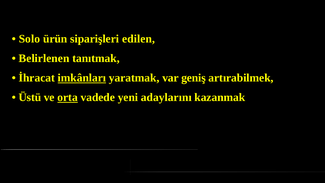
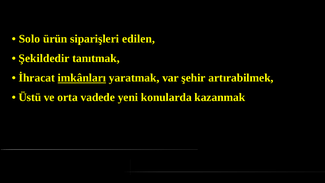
Belirlenen: Belirlenen -> Şekildedir (44, 58)
geniş: geniş -> şehir (193, 78)
orta underline: present -> none (68, 97)
adaylarını: adaylarını -> konularda (166, 97)
